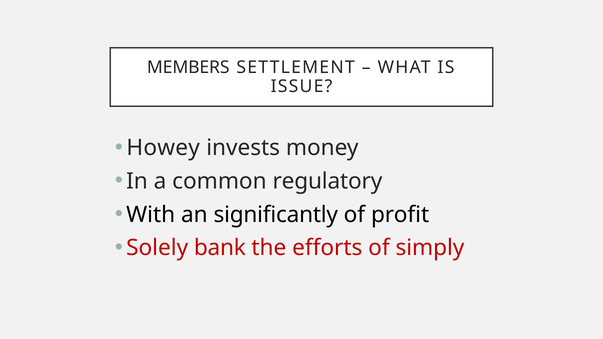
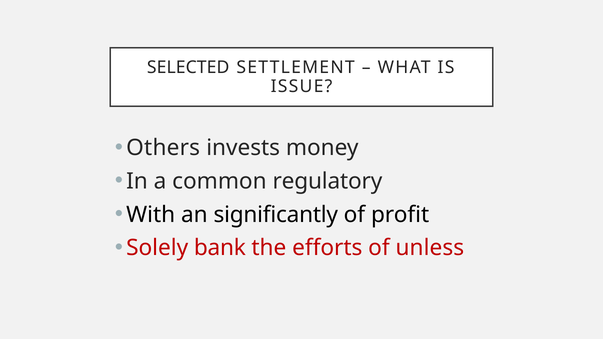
MEMBERS: MEMBERS -> SELECTED (188, 67)
Howey: Howey -> Others (163, 148)
simply: simply -> unless (430, 248)
